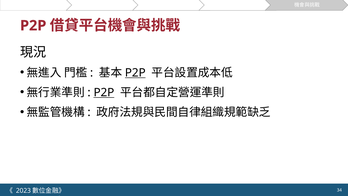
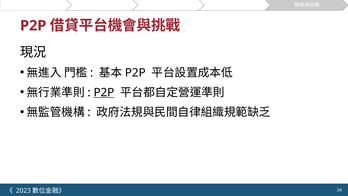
P2P underline: present -> none (135, 73)
